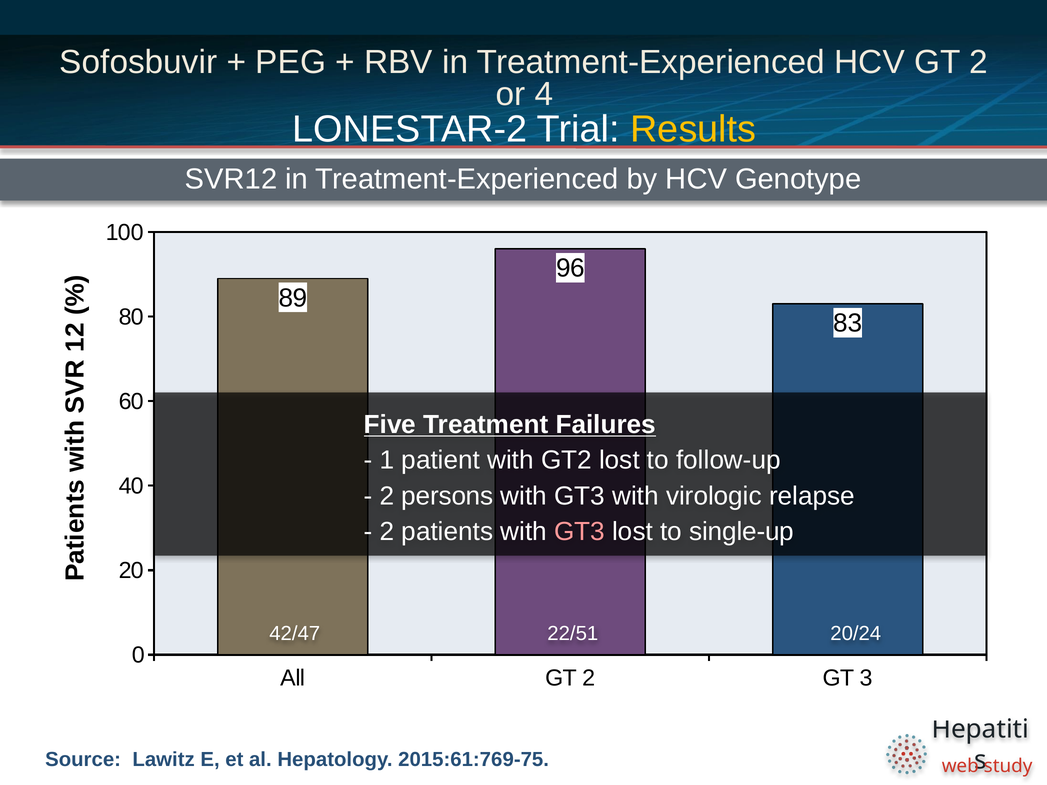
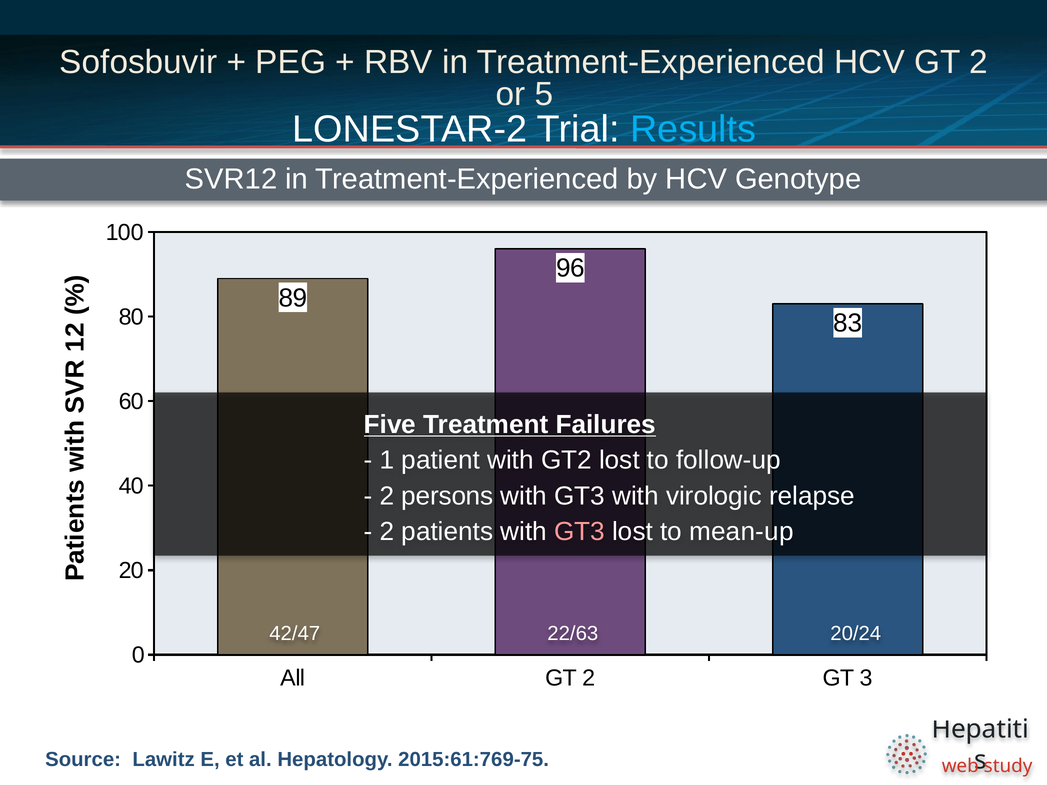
4: 4 -> 5 (544, 94)
Results colour: yellow -> light blue (693, 129)
single-up: single-up -> mean-up (741, 532)
22/51: 22/51 -> 22/63 (573, 634)
